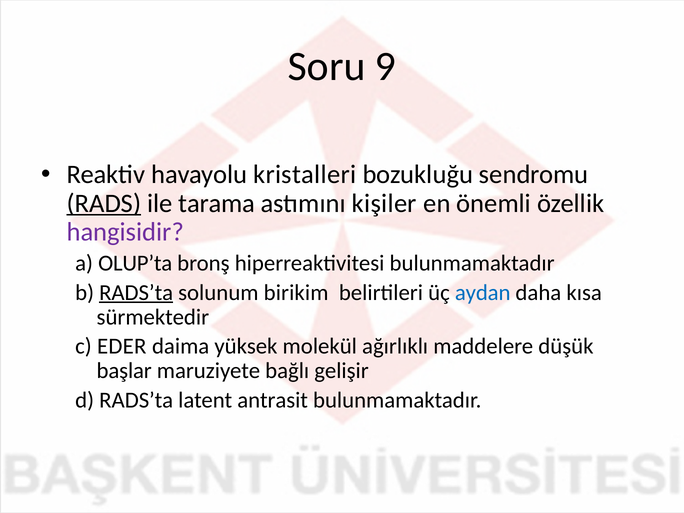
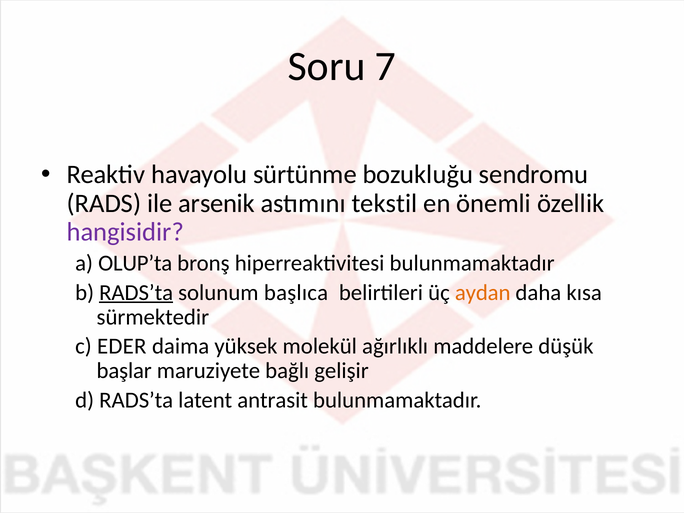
9: 9 -> 7 (385, 66)
kristalleri: kristalleri -> sürtünme (305, 175)
RADS underline: present -> none (104, 203)
tarama: tarama -> arsenik (217, 203)
kişiler: kişiler -> tekstil (384, 203)
birikim: birikim -> başlıca (296, 292)
aydan colour: blue -> orange (483, 292)
